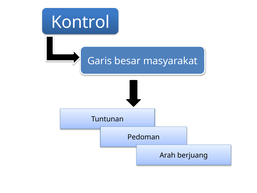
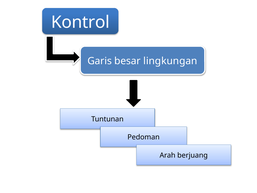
masyarakat: masyarakat -> lingkungan (170, 61)
